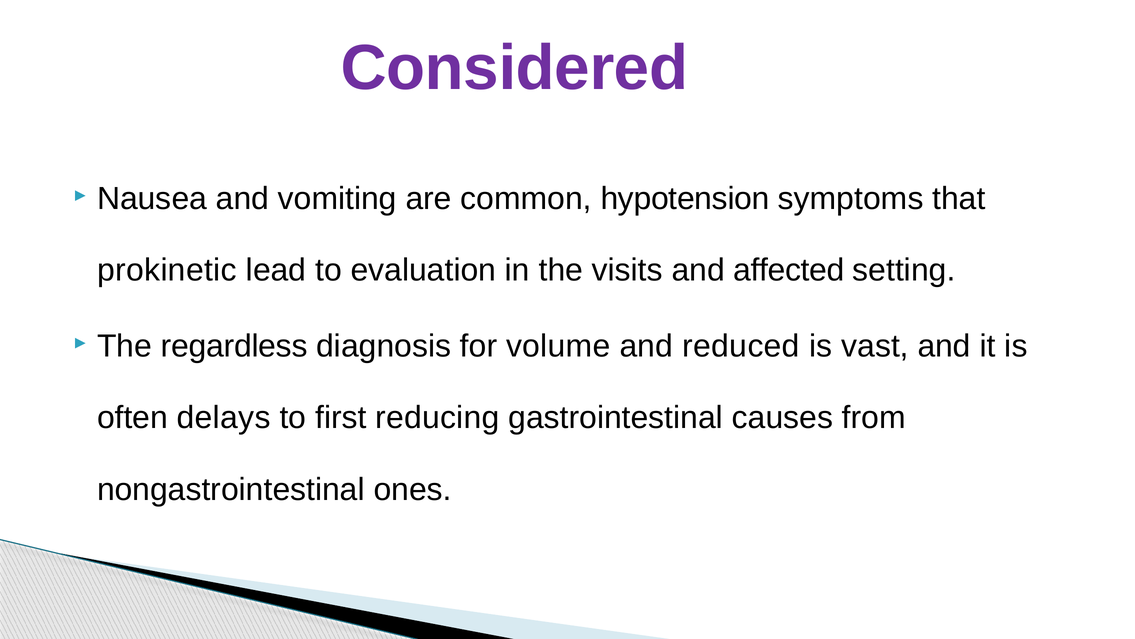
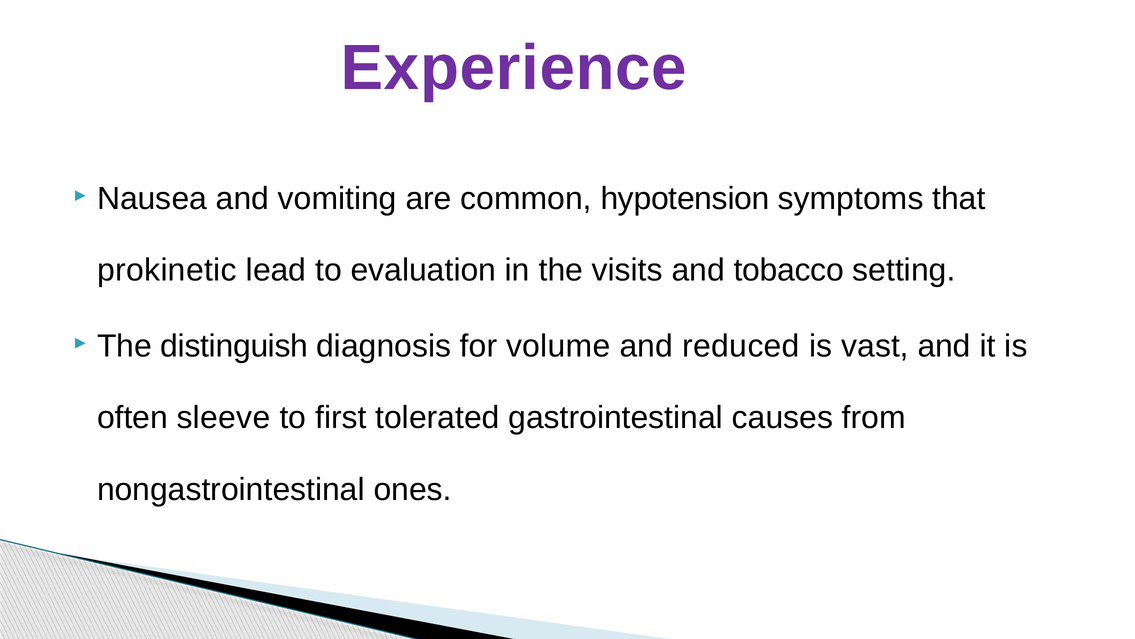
Considered: Considered -> Experience (514, 68)
affected: affected -> tobacco (789, 270)
regardless: regardless -> distinguish (234, 346)
delays: delays -> sleeve (224, 418)
reducing: reducing -> tolerated (437, 418)
